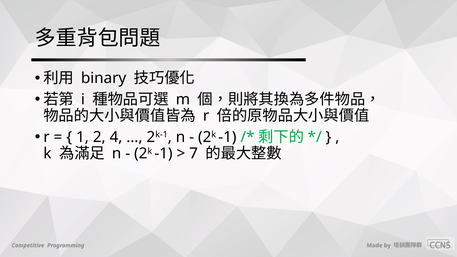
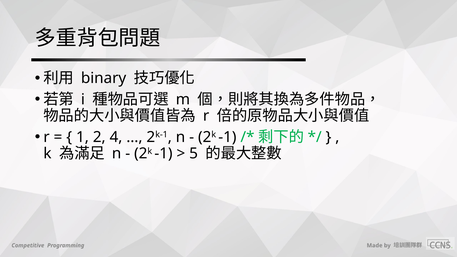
7: 7 -> 5 (194, 154)
